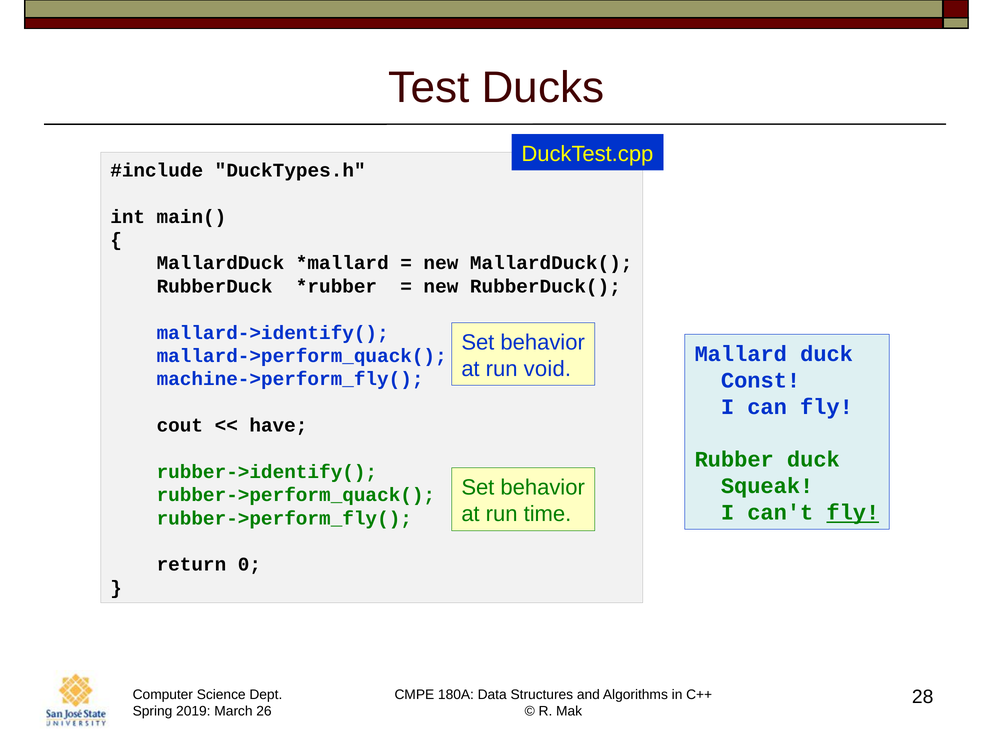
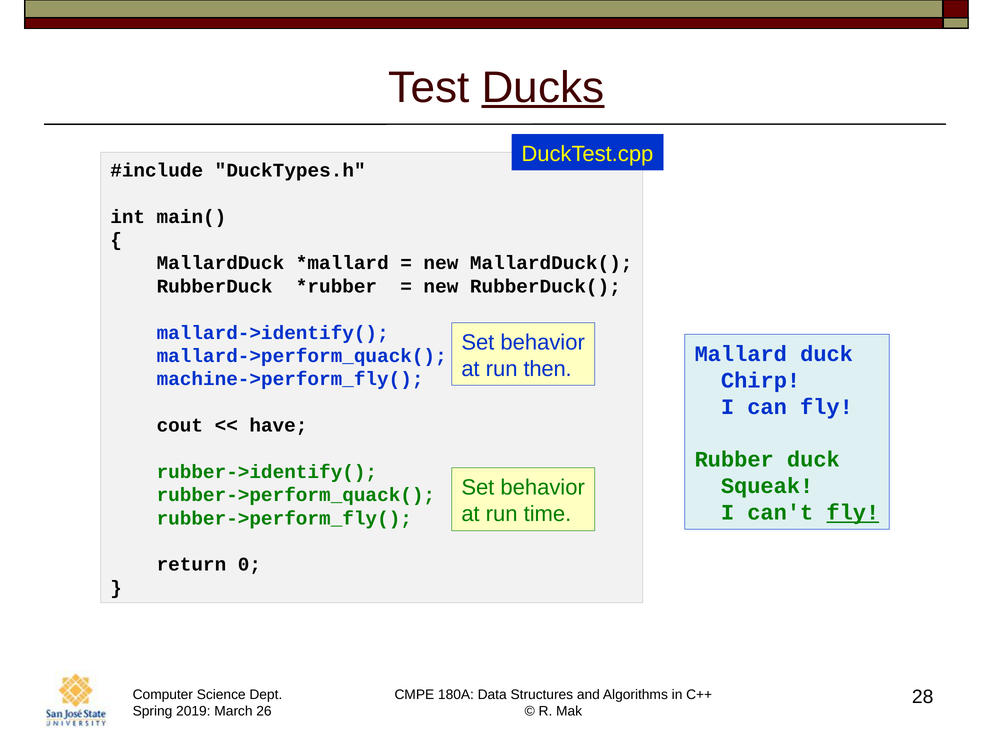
Ducks underline: none -> present (543, 87)
void: void -> then (548, 369)
Const: Const -> Chirp (761, 380)
